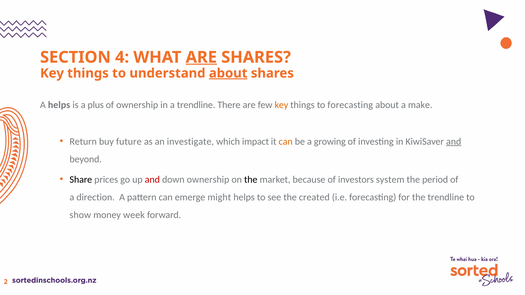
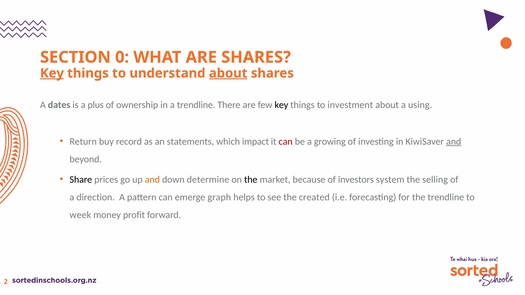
4: 4 -> 0 (122, 57)
ARE underline: present -> none (201, 57)
Key underline: none -> present (52, 73)
A helps: helps -> dates (59, 105)
key colour: orange -> black (281, 105)
to forecasting: forecasting -> investment (350, 105)
make: make -> using (420, 105)
future: future -> record (129, 142)
investigate: investigate -> statements (190, 142)
can colour: orange -> red (286, 142)
and colour: red -> orange (152, 180)
down ownership: ownership -> determine (208, 180)
period: period -> selling (435, 180)
might: might -> graph (219, 197)
show: show -> week (80, 215)
week: week -> profit (134, 215)
